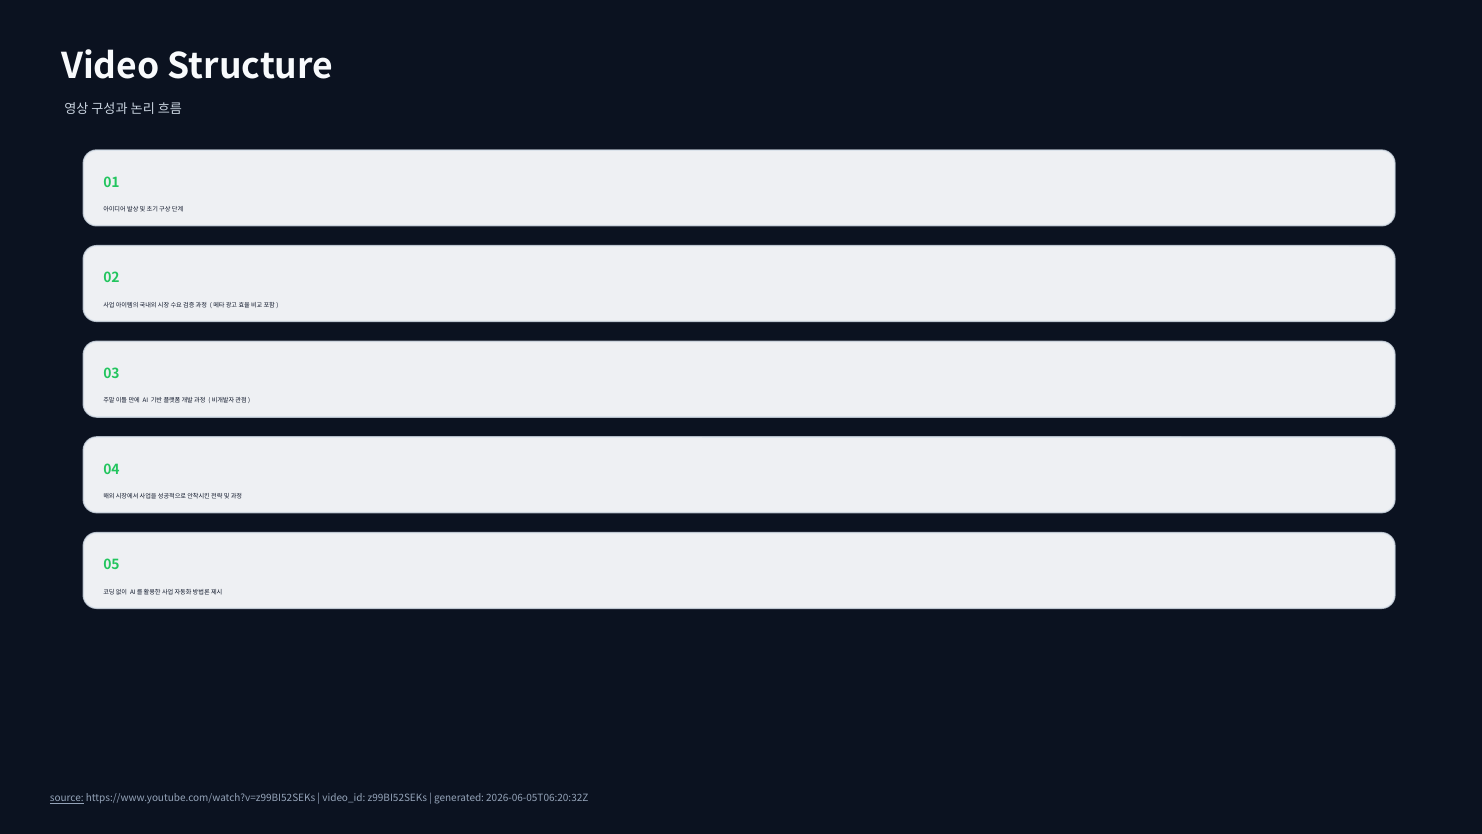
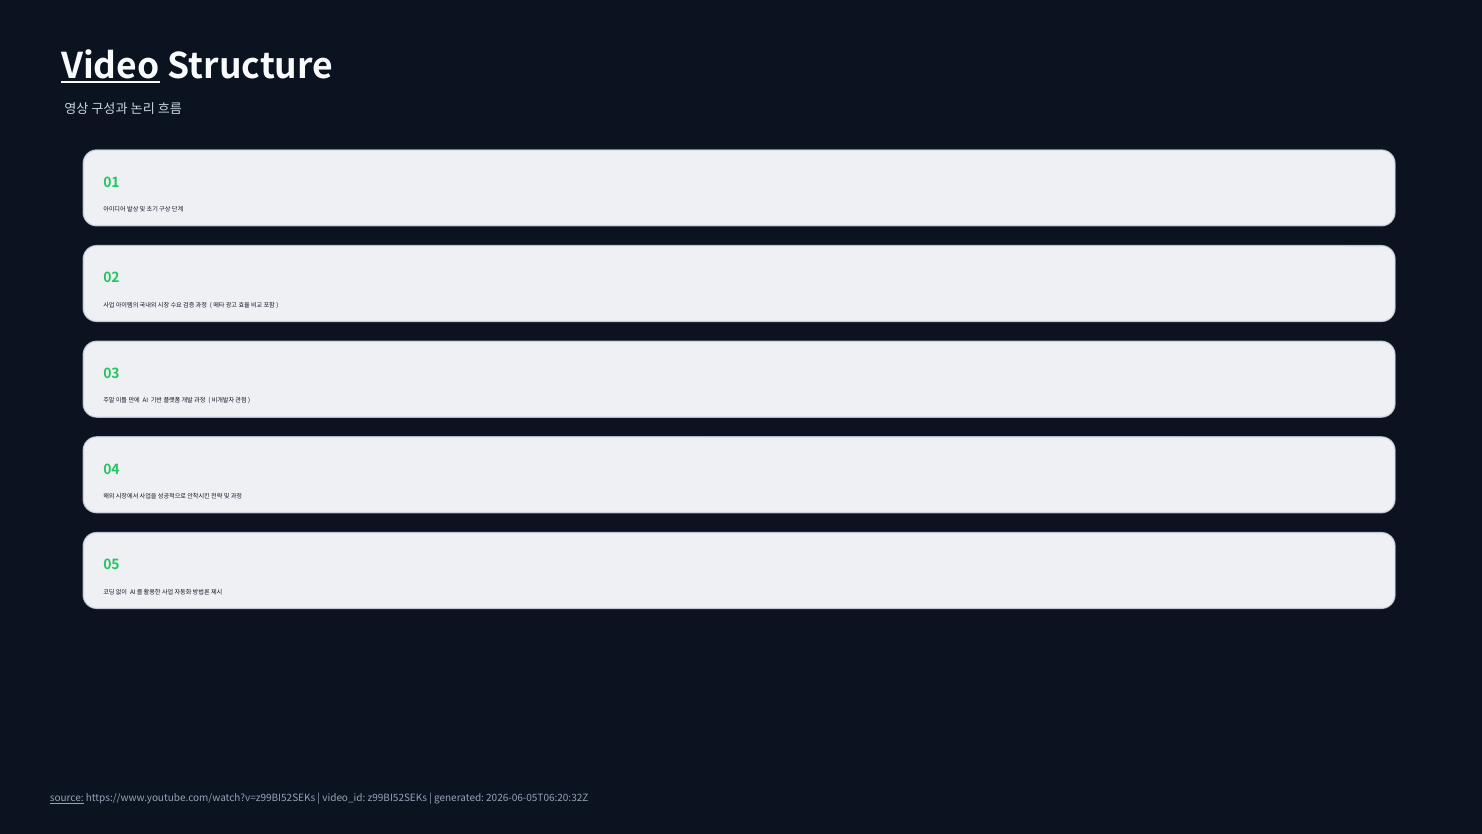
Video underline: none -> present (110, 66)
